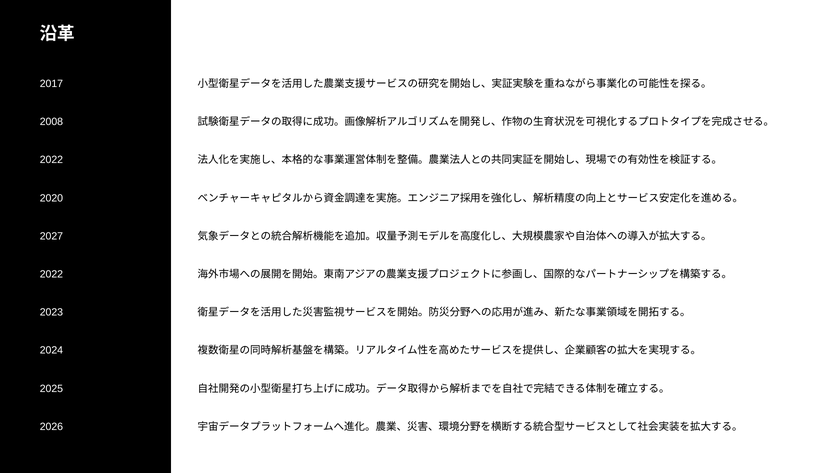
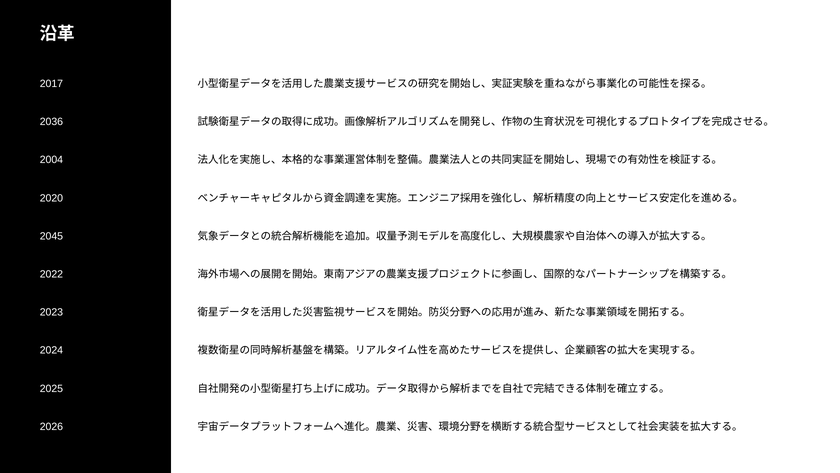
2008: 2008 -> 2036 (51, 122)
2022: 2022 -> 2004 (51, 160)
2027: 2027 -> 2045 (51, 236)
